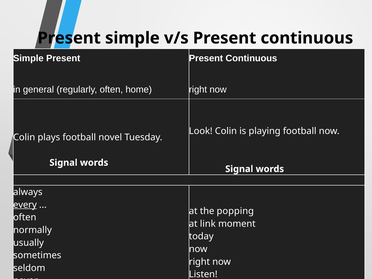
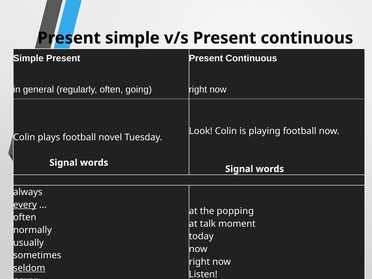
home: home -> going (139, 90)
link: link -> talk (208, 224)
seldom underline: none -> present (29, 268)
